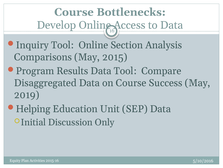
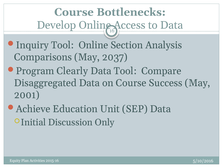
2015: 2015 -> 2037 (115, 57)
Results: Results -> Clearly (72, 71)
2019: 2019 -> 2001 (27, 95)
Helping: Helping -> Achieve (33, 108)
